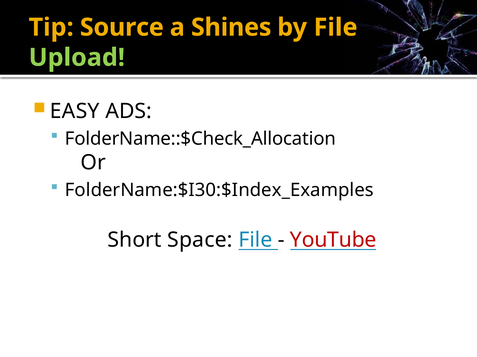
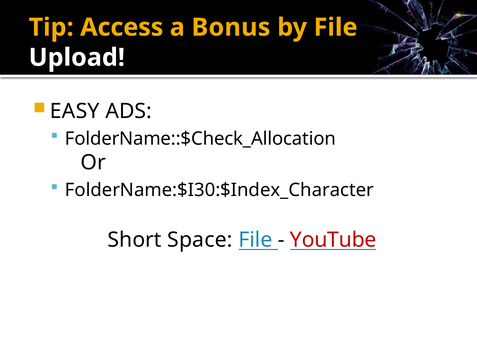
Source: Source -> Access (122, 27)
Shines: Shines -> Bonus (231, 27)
Upload colour: light green -> white (77, 58)
FolderName:$I30:$Index_Examples: FolderName:$I30:$Index_Examples -> FolderName:$I30:$Index_Character (219, 190)
